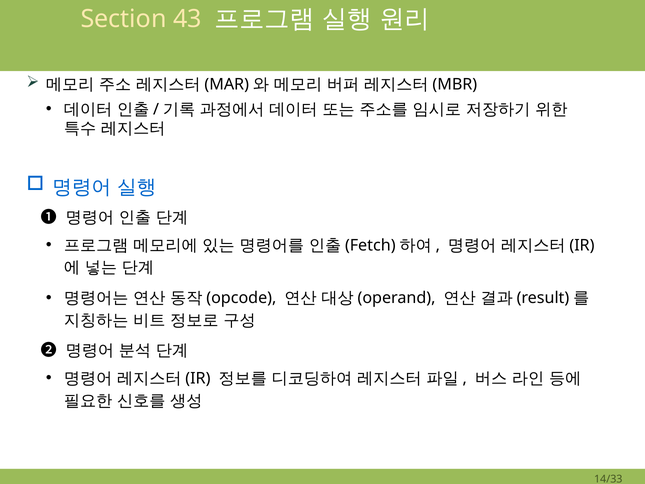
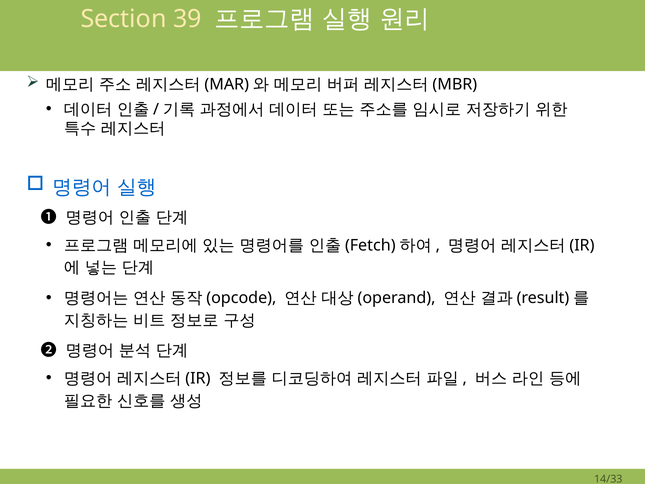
43: 43 -> 39 (187, 19)
